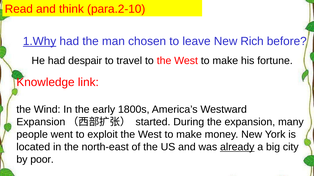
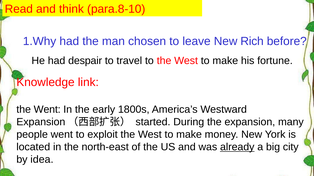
para.2-10: para.2-10 -> para.8-10 (116, 9)
1.Why underline: present -> none (40, 42)
the Wind: Wind -> Went (47, 110)
poor: poor -> idea (42, 160)
